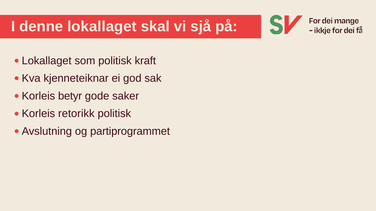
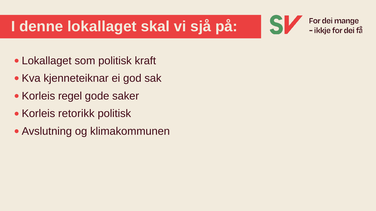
betyr: betyr -> regel (70, 96)
partiprogrammet: partiprogrammet -> klimakommunen (130, 132)
